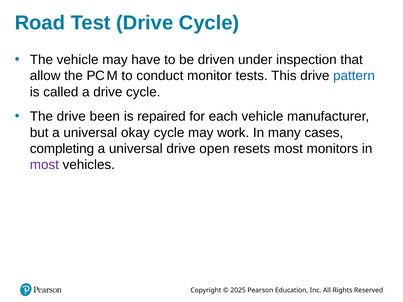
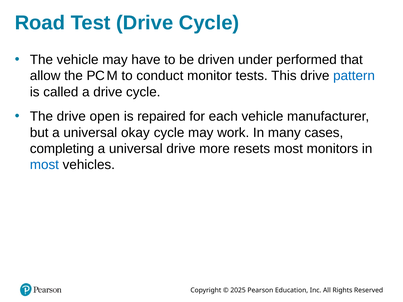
inspection: inspection -> performed (306, 60)
been: been -> open (105, 117)
open: open -> more (215, 149)
most colour: purple -> blue (44, 165)
